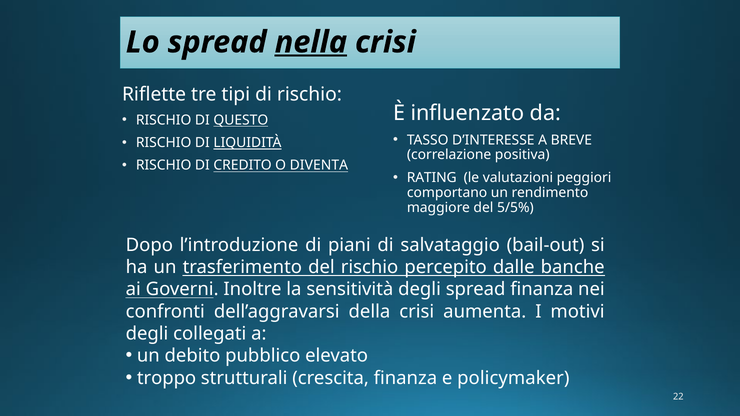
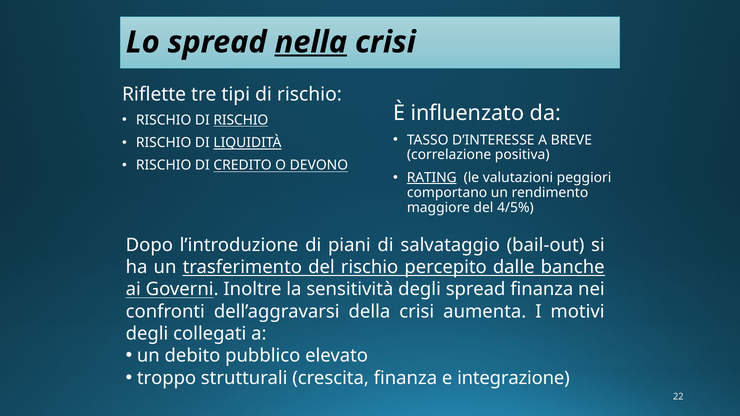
RISCHIO DI QUESTO: QUESTO -> RISCHIO (241, 120)
DIVENTA: DIVENTA -> DEVONO (319, 165)
RATING underline: none -> present (432, 178)
5/5%: 5/5% -> 4/5% (515, 208)
policymaker: policymaker -> integrazione (513, 378)
